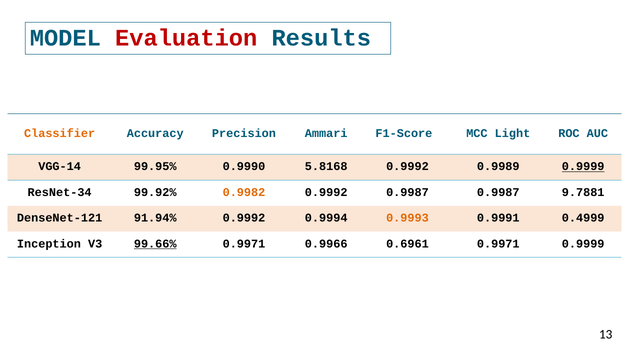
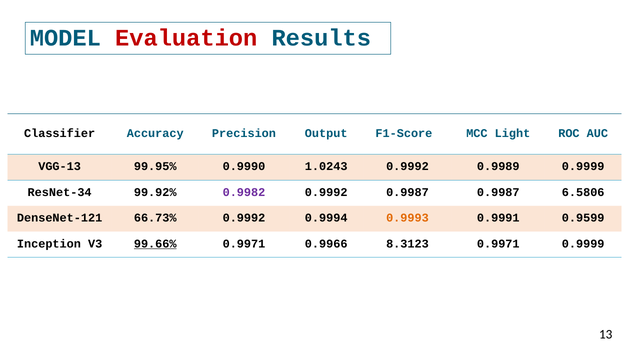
Classifier colour: orange -> black (60, 134)
Ammari: Ammari -> Output (326, 134)
VGG-14: VGG-14 -> VGG-13 (60, 167)
5.8168: 5.8168 -> 1.0243 (326, 167)
0.9999 underline: present -> none (583, 167)
0.9982 colour: orange -> purple (244, 193)
9.7881: 9.7881 -> 6.5806 (583, 193)
91.94%: 91.94% -> 66.73% (155, 218)
0.4999: 0.4999 -> 0.9599 (583, 218)
0.6961: 0.6961 -> 8.3123 (407, 244)
